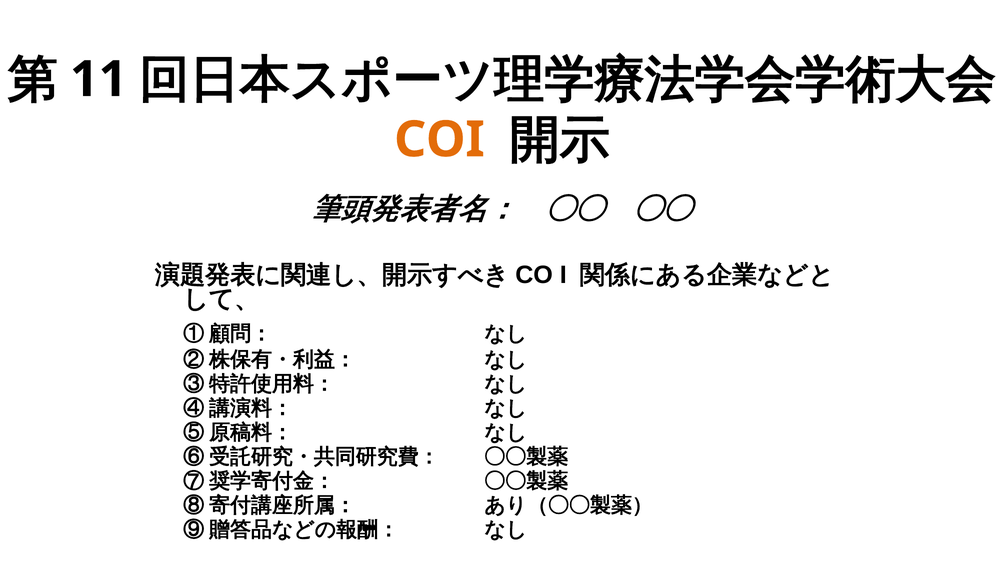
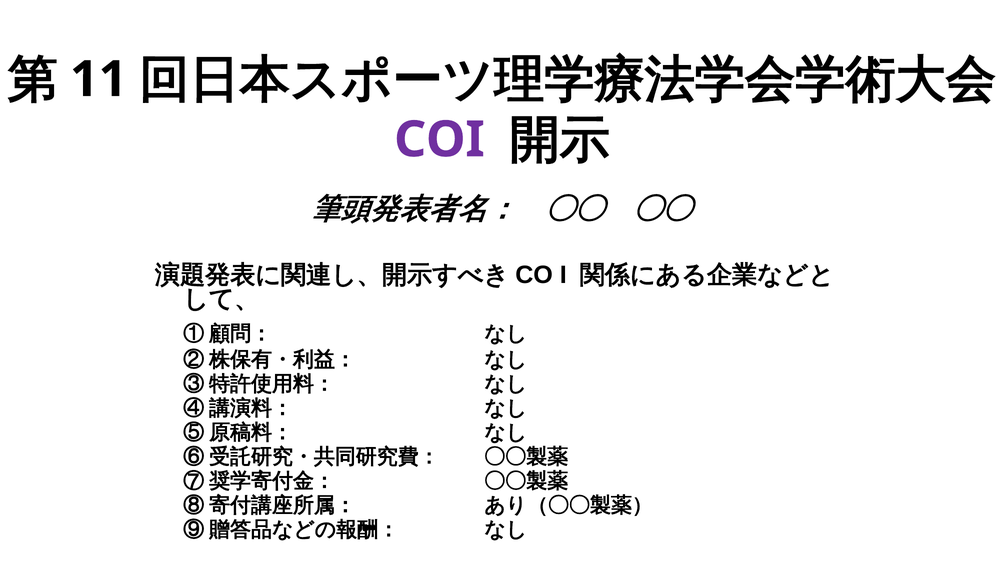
COI colour: orange -> purple (439, 140)
